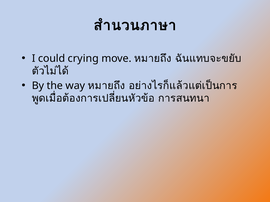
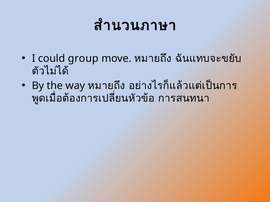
crying: crying -> group (83, 59)
